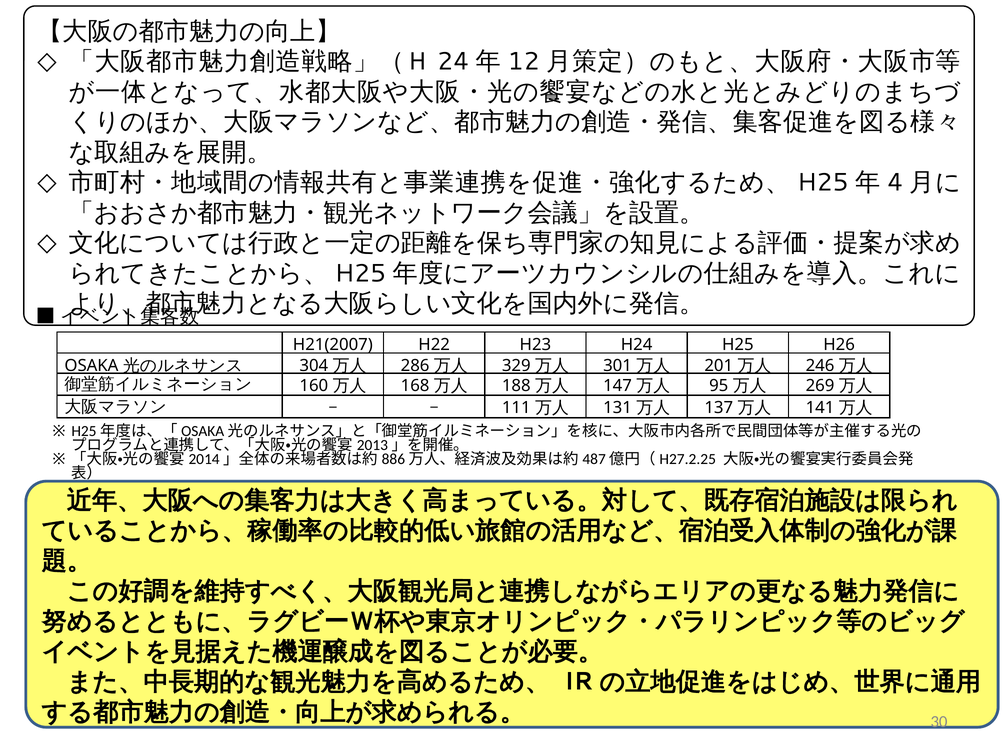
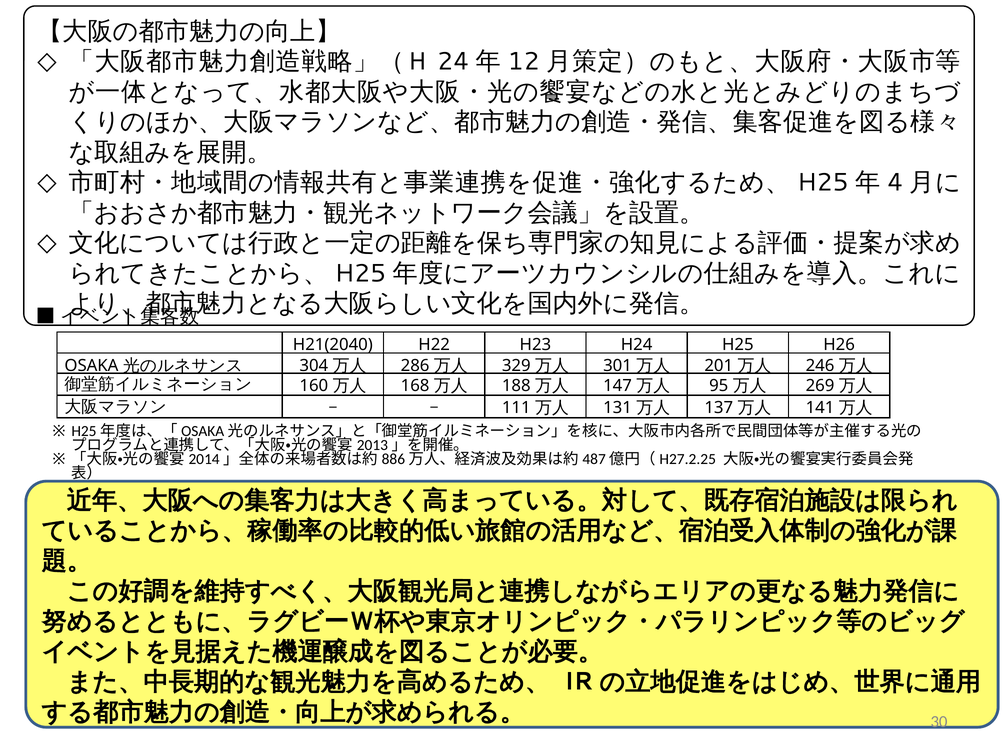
H21(2007: H21(2007 -> H21(2040 (333, 344)
